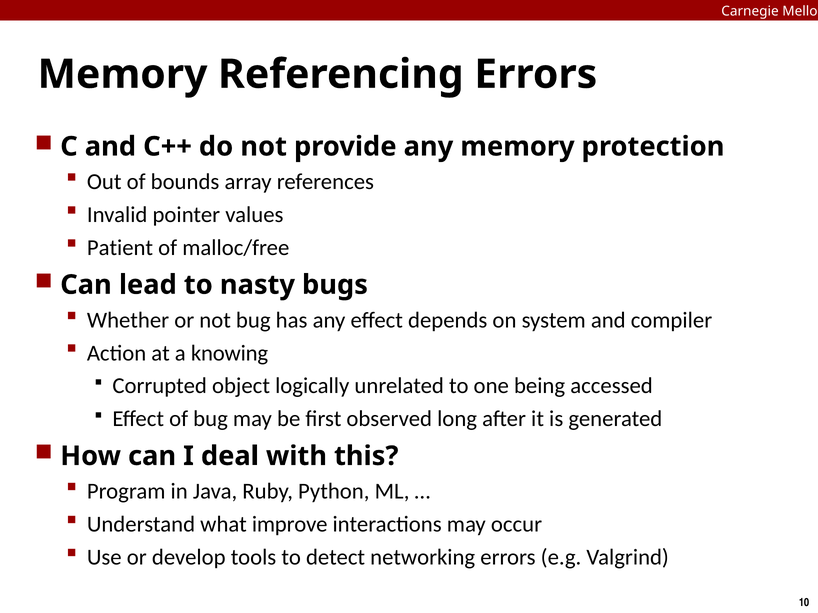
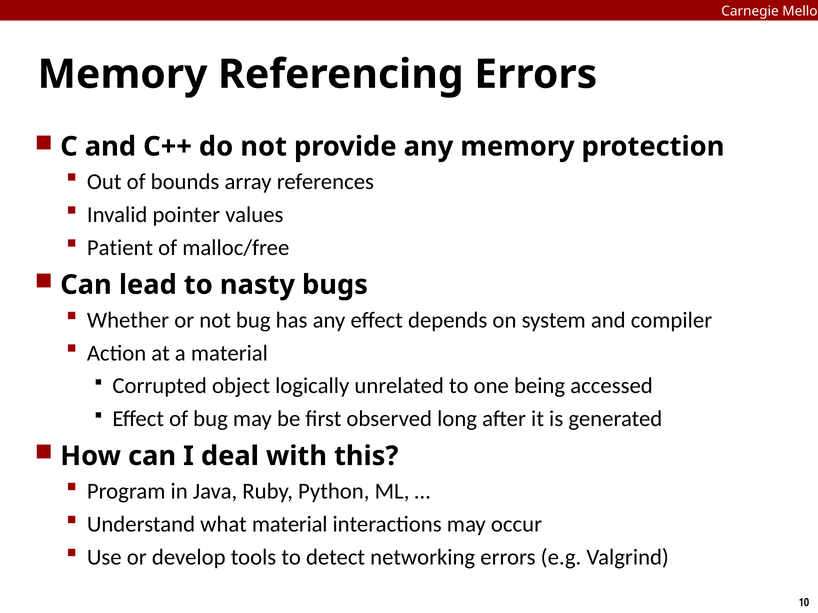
a knowing: knowing -> material (229, 353)
what improve: improve -> material (290, 525)
